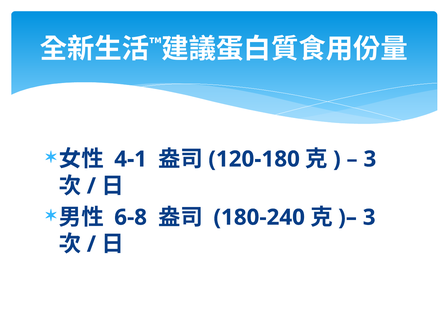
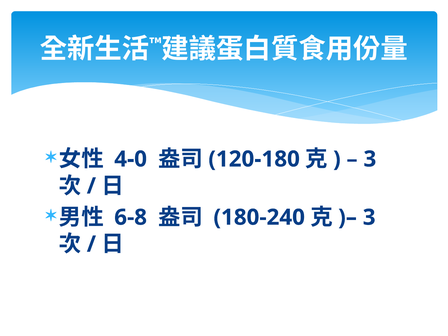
4-1: 4-1 -> 4-0 (131, 159)
